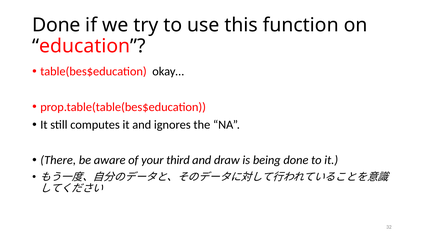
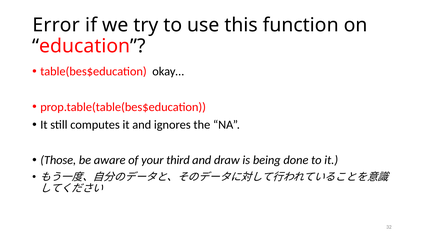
Done: Done -> Error (56, 25)
There: There -> Those (58, 161)
